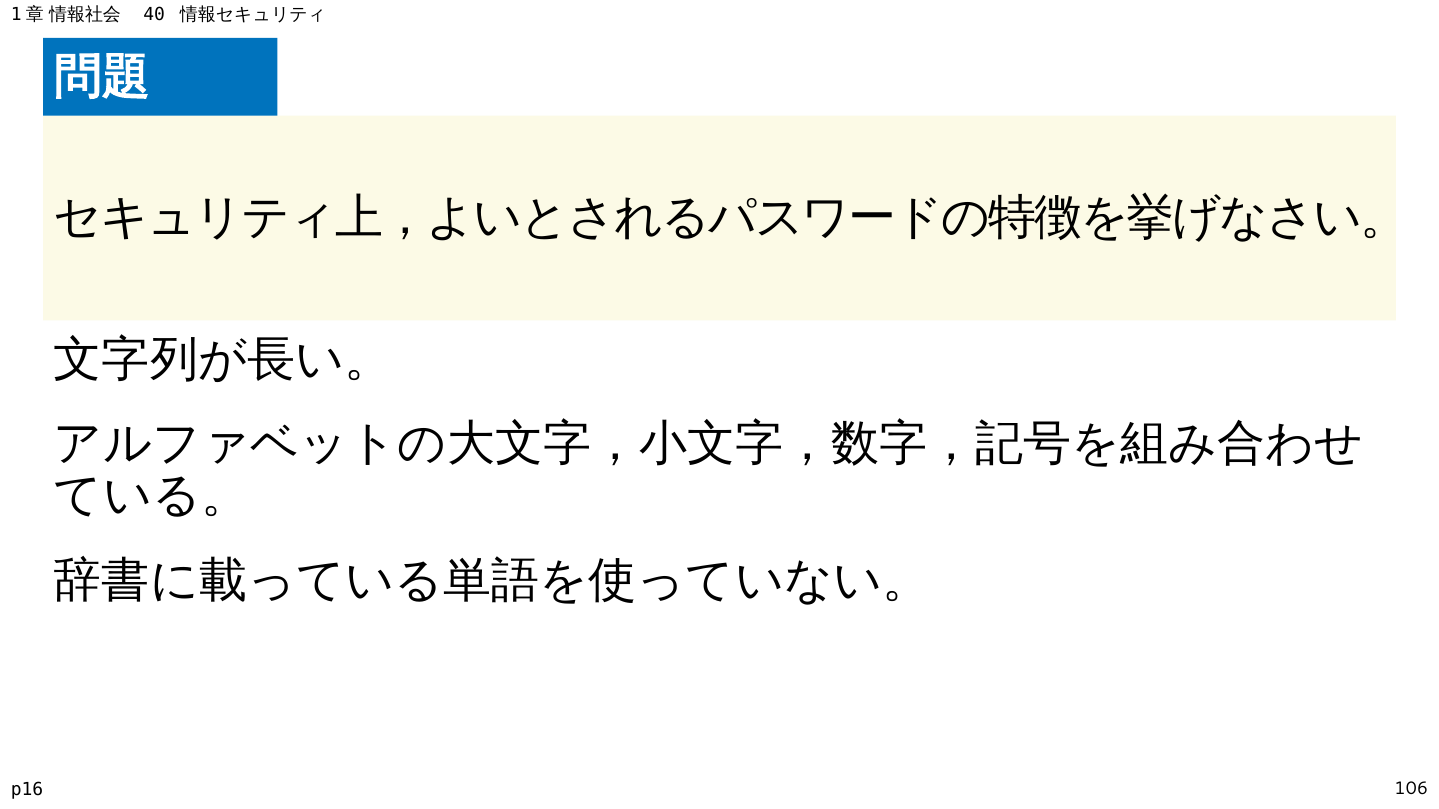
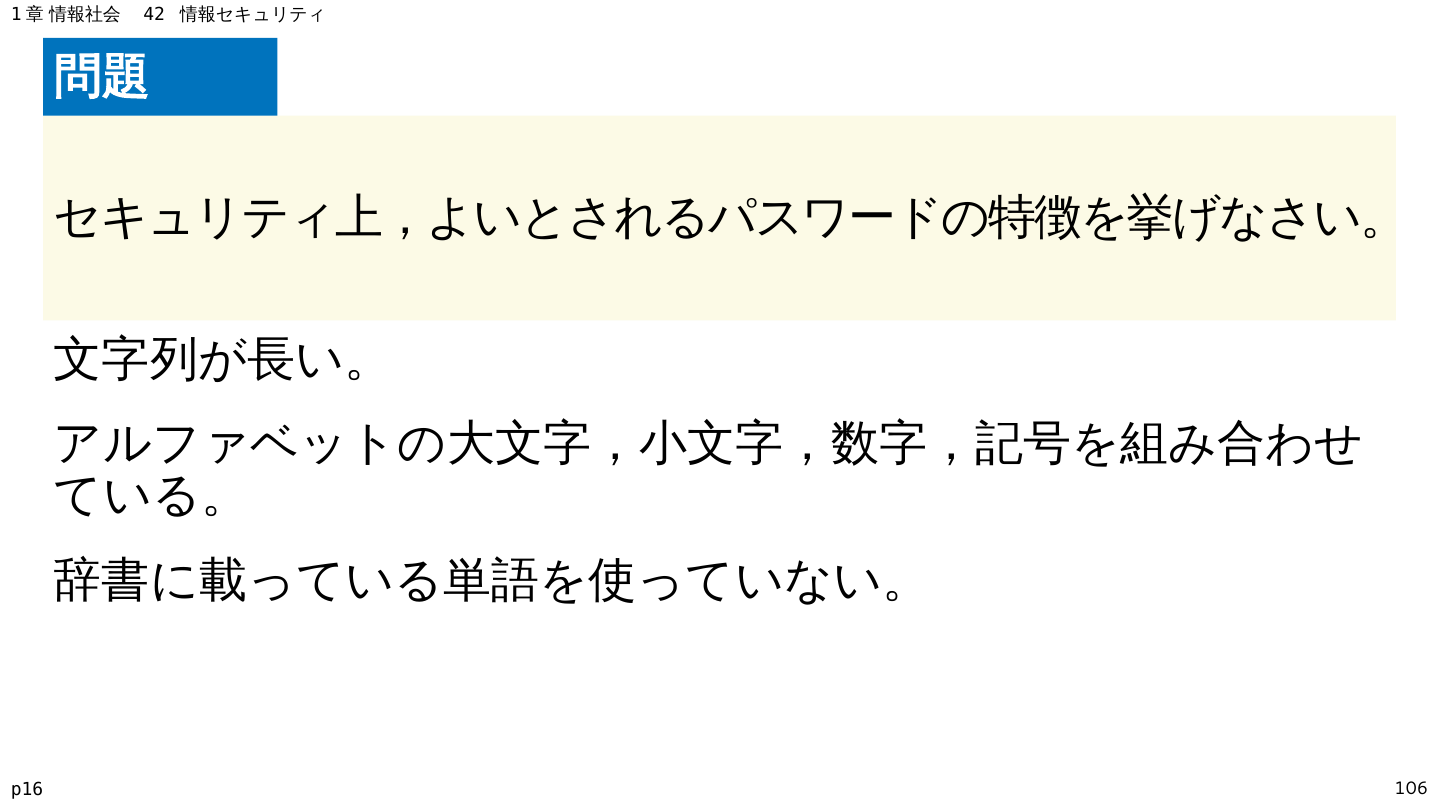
40: 40 -> 42 (154, 15)
